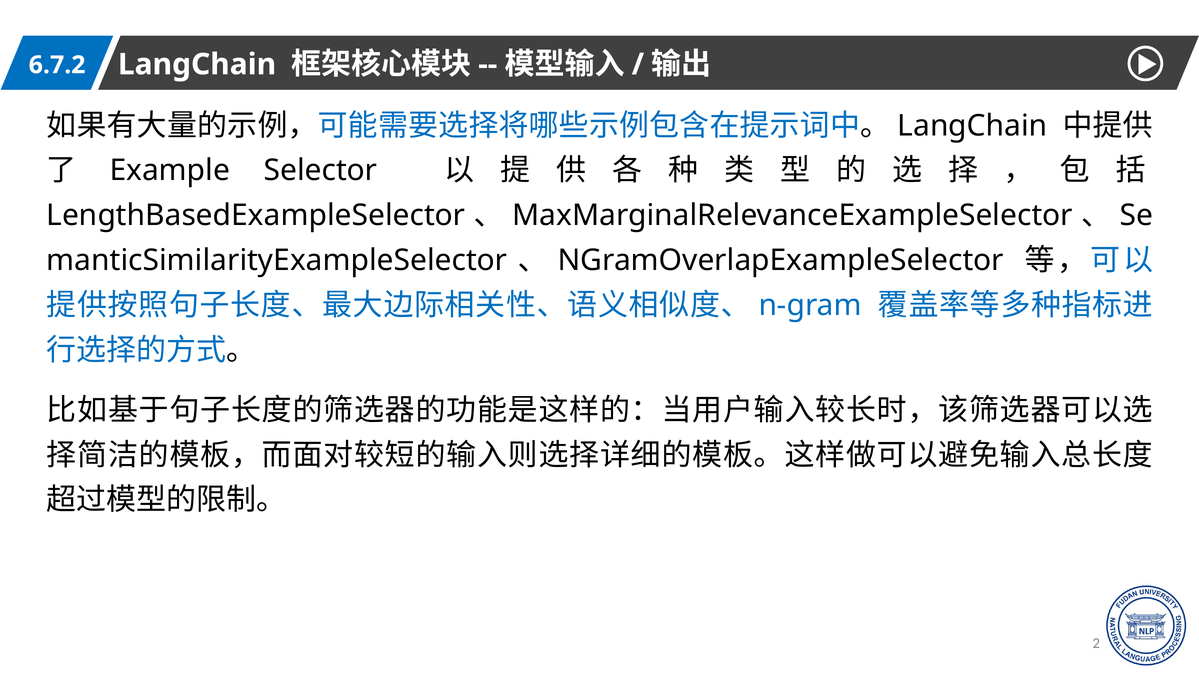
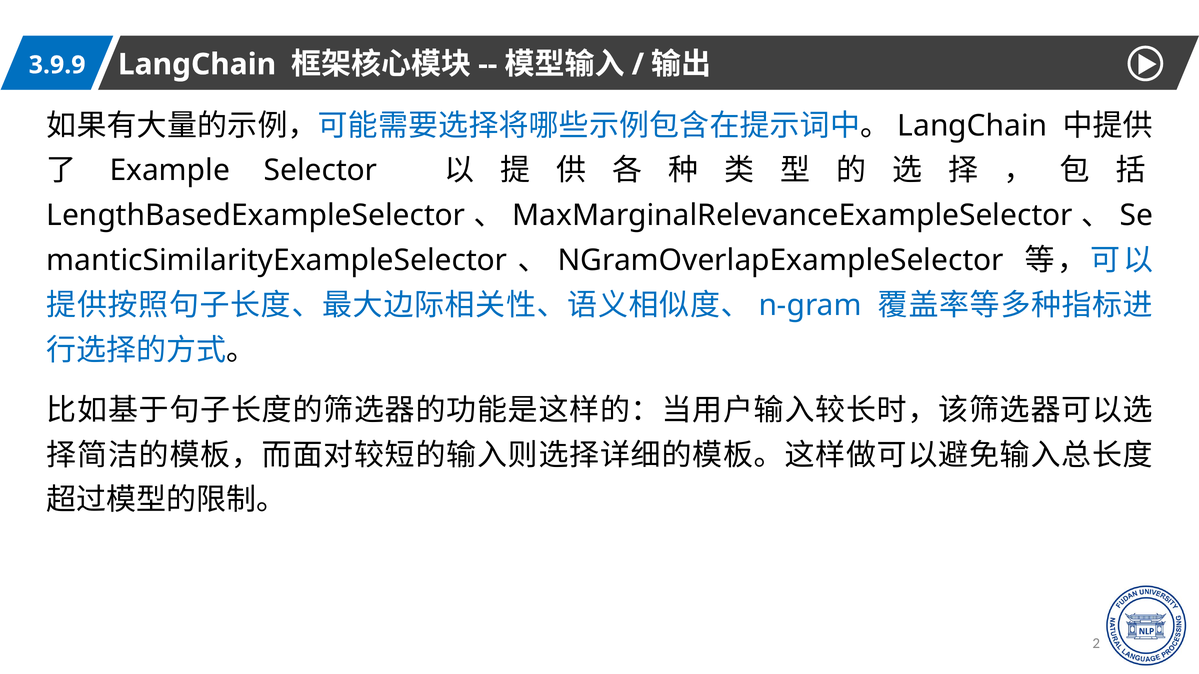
6.7.2: 6.7.2 -> 3.9.9 (57, 65)
